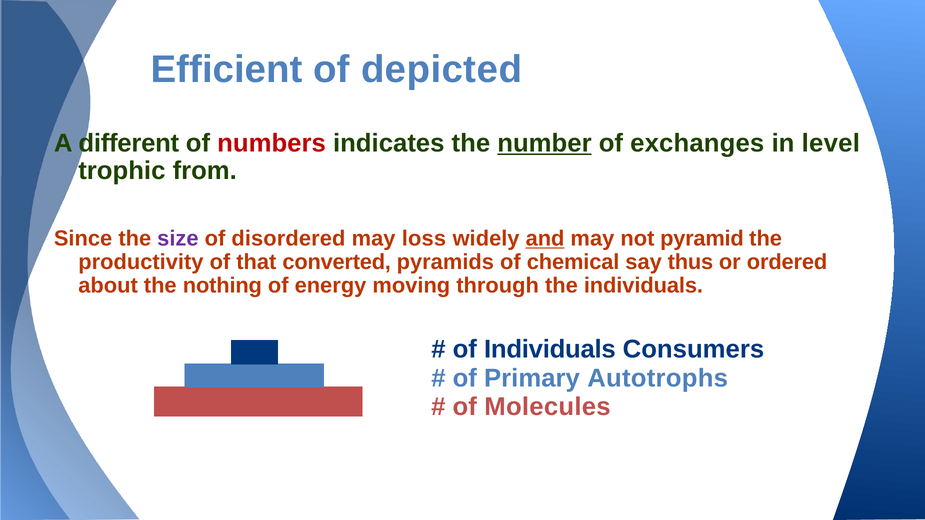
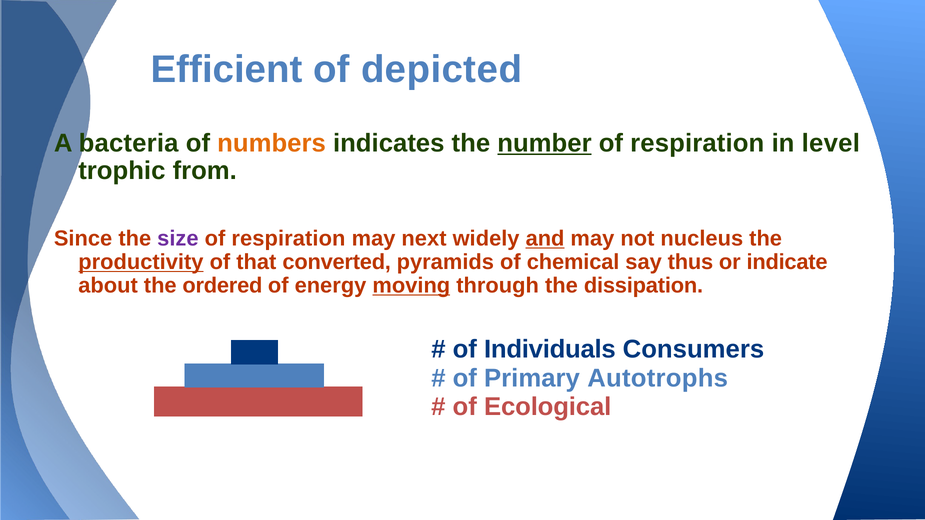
different: different -> bacteria (129, 143)
numbers colour: red -> orange (272, 143)
exchanges: exchanges -> respiration (697, 143)
disordered: disordered -> respiration (288, 239)
loss: loss -> next (424, 239)
pyramid: pyramid -> nucleus (702, 239)
productivity underline: none -> present (141, 262)
ordered: ordered -> indicate (787, 262)
nothing: nothing -> ordered (222, 286)
moving underline: none -> present (411, 286)
the individuals: individuals -> dissipation (644, 286)
Molecules: Molecules -> Ecological (548, 407)
